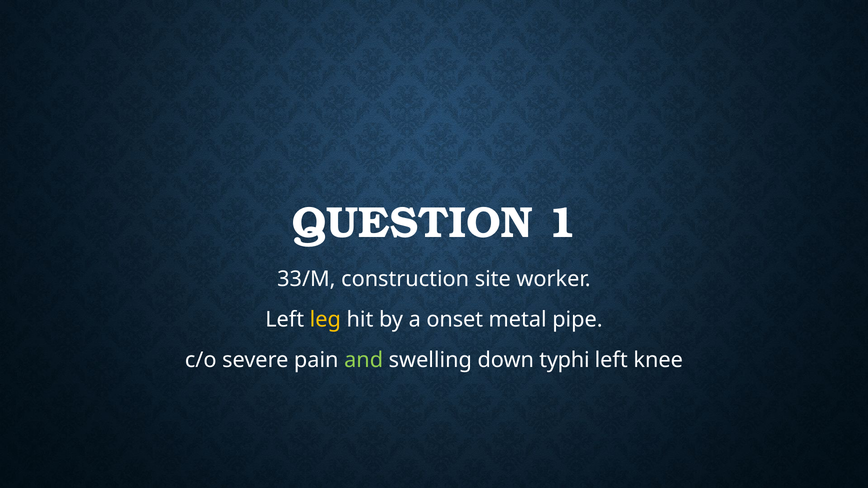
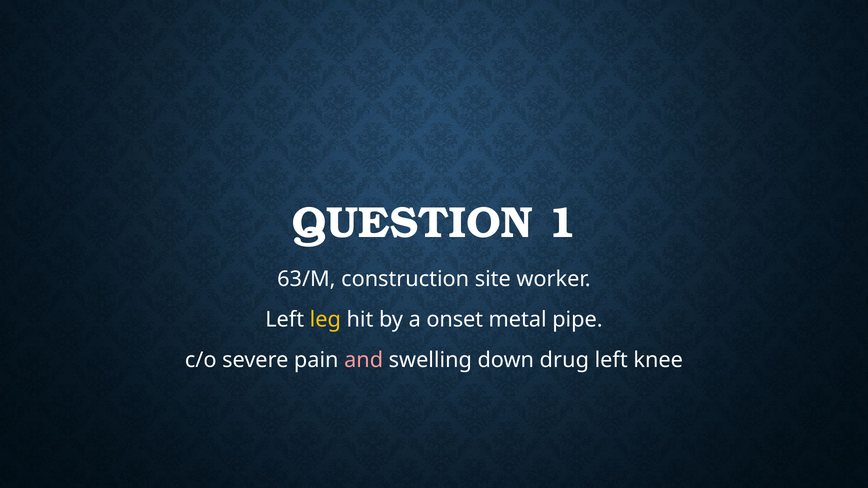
33/M: 33/M -> 63/M (306, 279)
and colour: light green -> pink (364, 360)
typhi: typhi -> drug (564, 360)
